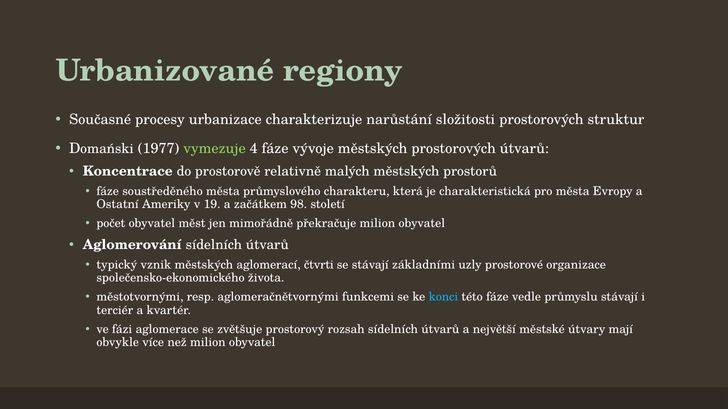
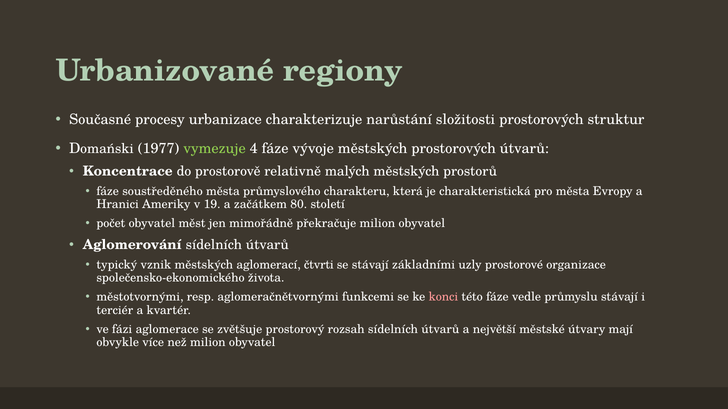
Ostatní: Ostatní -> Hranici (118, 204)
98: 98 -> 80 (299, 204)
konci colour: light blue -> pink (443, 297)
